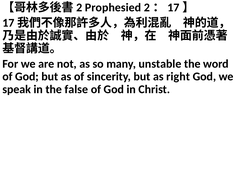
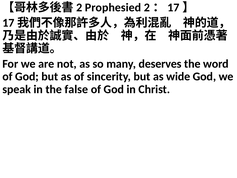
unstable: unstable -> deserves (160, 64)
right: right -> wide (178, 76)
